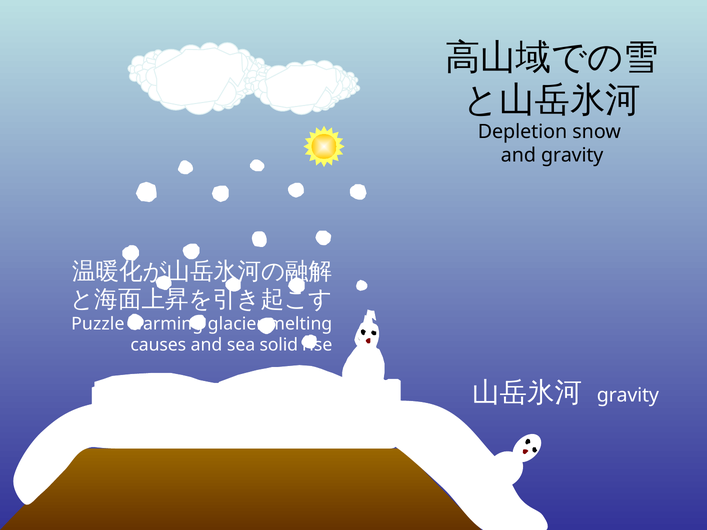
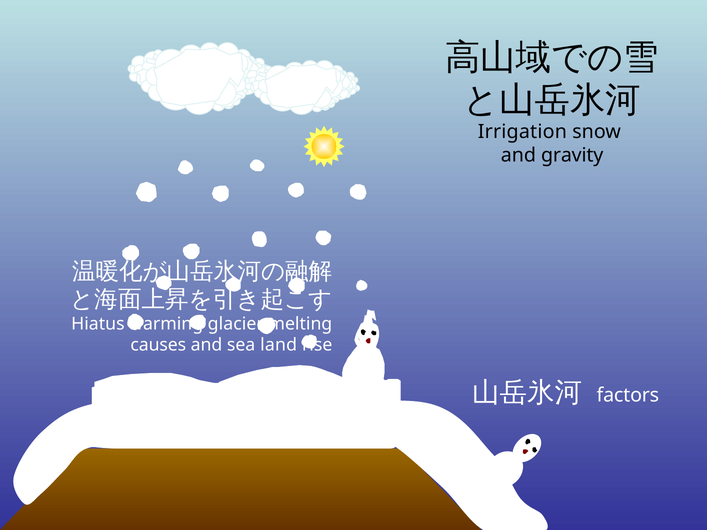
Depletion: Depletion -> Irrigation (522, 132)
Puzzle: Puzzle -> Hiatus (98, 324)
solid: solid -> land (279, 345)
gravity: gravity -> factors (628, 395)
